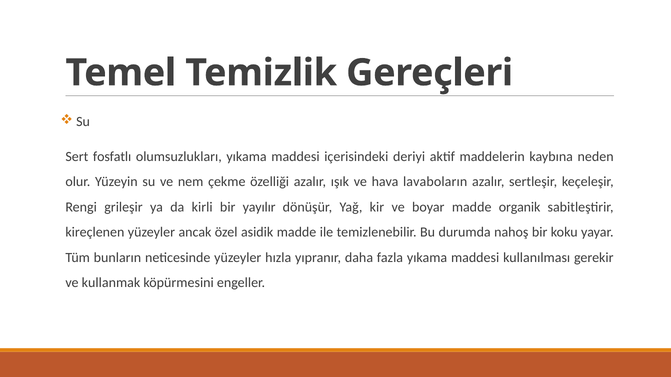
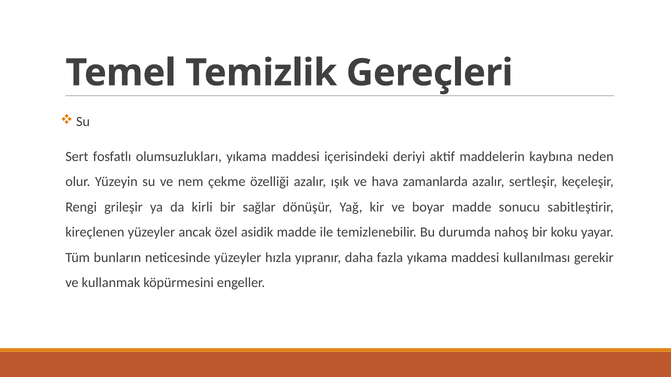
lavaboların: lavaboların -> zamanlarda (435, 182)
yayılır: yayılır -> sağlar (259, 207)
organik: organik -> sonucu (519, 207)
